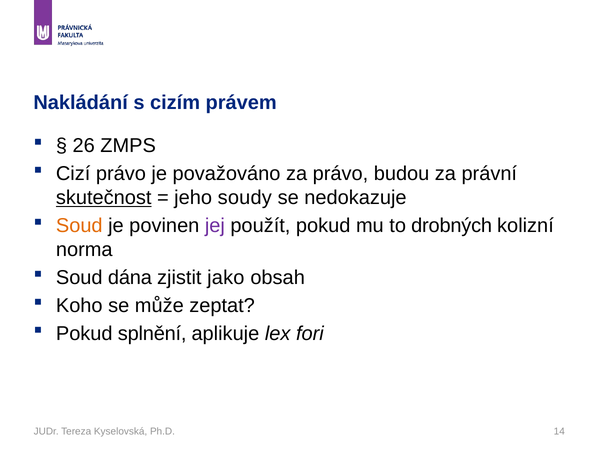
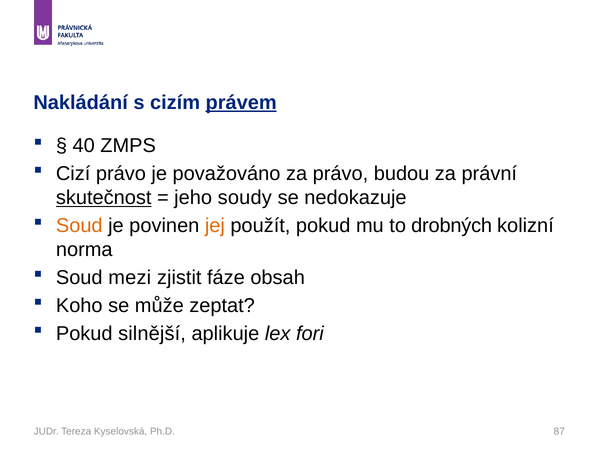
právem underline: none -> present (241, 103)
26: 26 -> 40 (84, 146)
jej colour: purple -> orange (215, 226)
dána: dána -> mezi (130, 278)
jako: jako -> fáze (226, 278)
splnění: splnění -> silnější (152, 334)
14: 14 -> 87 (559, 432)
